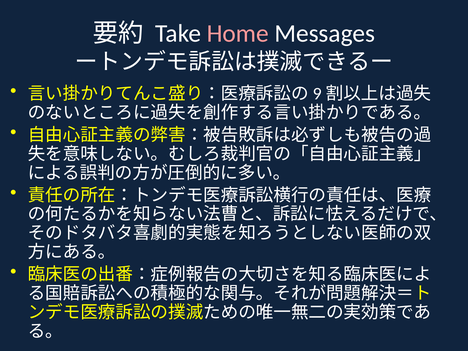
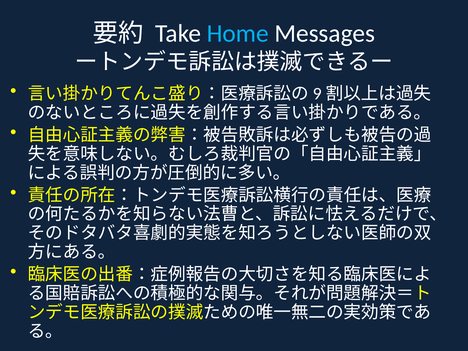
Home colour: pink -> light blue (238, 33)
